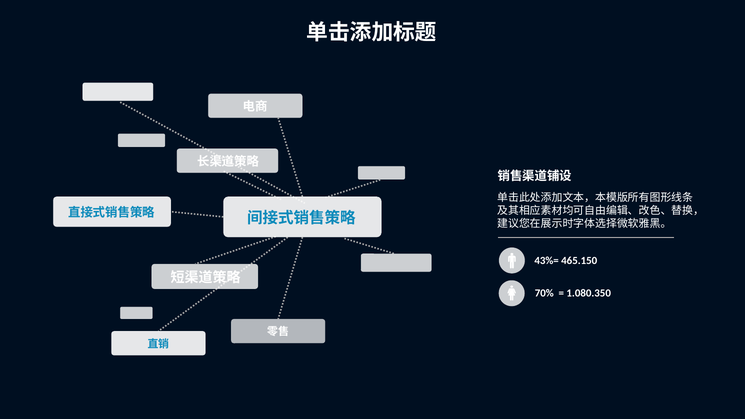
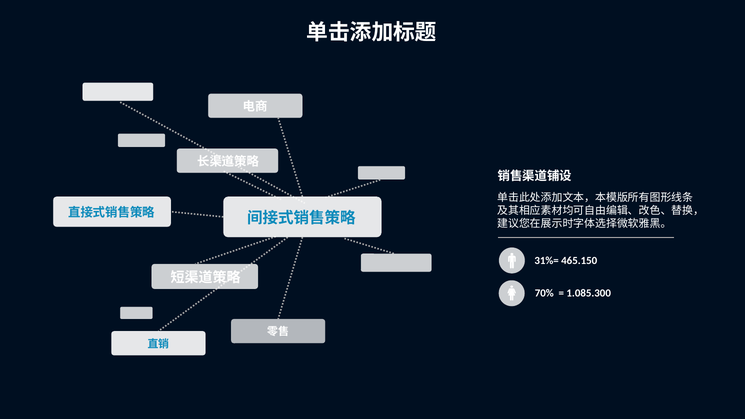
43%=: 43%= -> 31%= (547, 261)
1.080.350: 1.080.350 -> 1.085.300 (589, 293)
